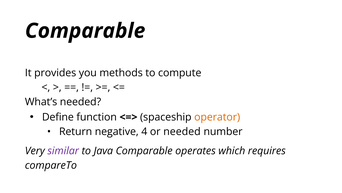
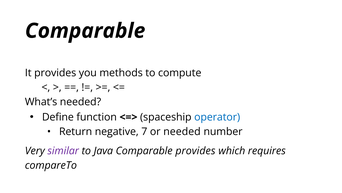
operator colour: orange -> blue (217, 117)
4: 4 -> 7 (144, 131)
Comparable operates: operates -> provides (195, 150)
